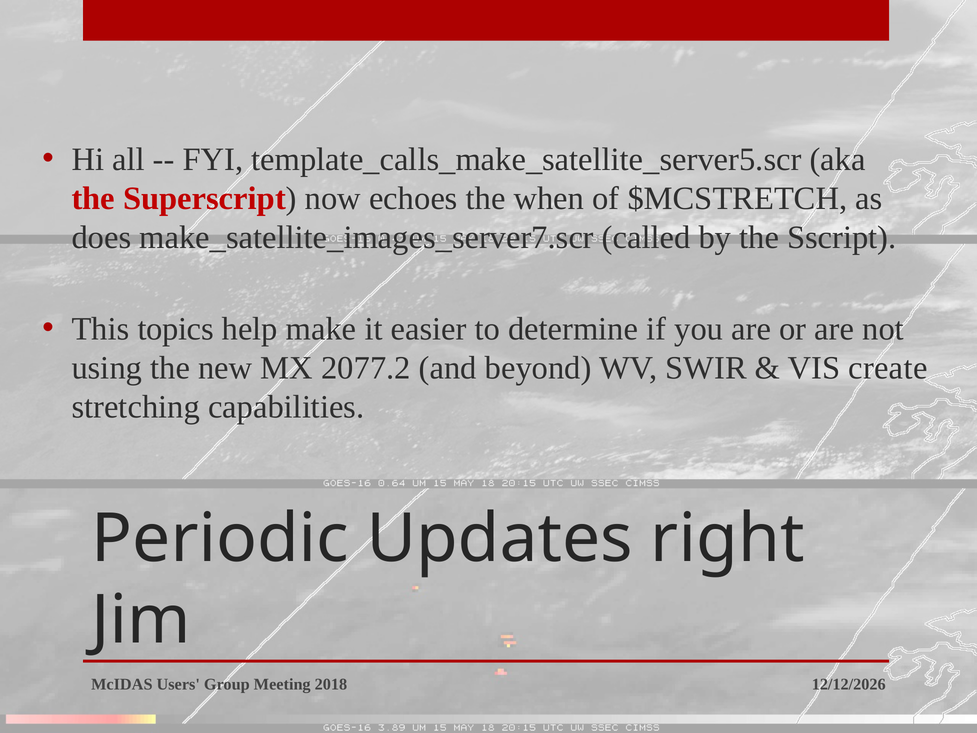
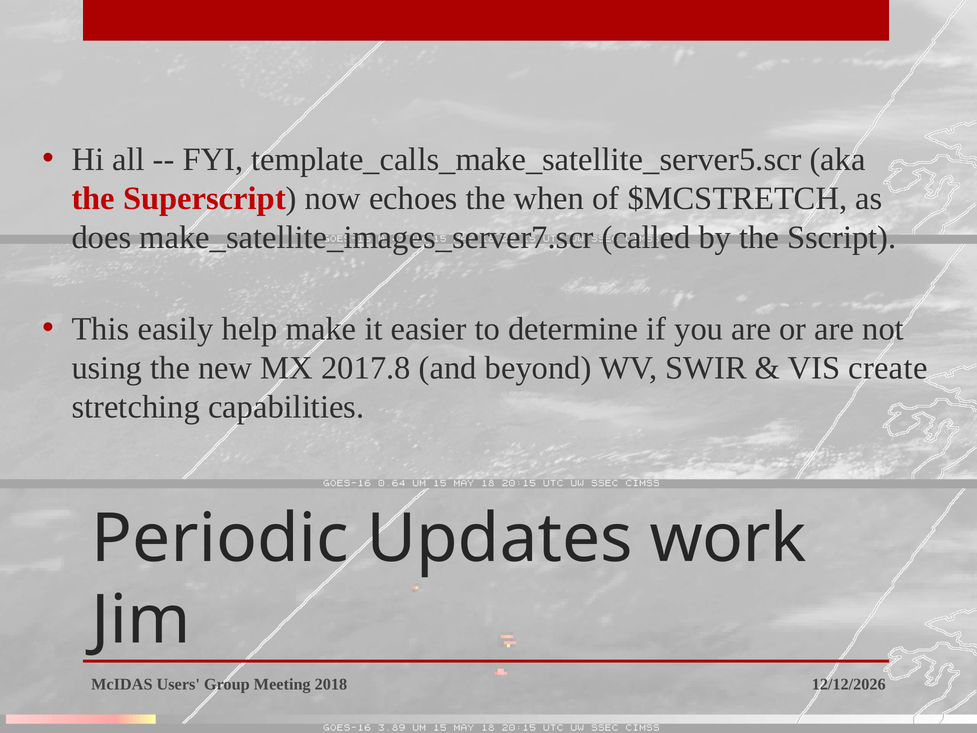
topics: topics -> easily (176, 329)
2077.2: 2077.2 -> 2017.8 (366, 368)
right: right -> work (728, 539)
